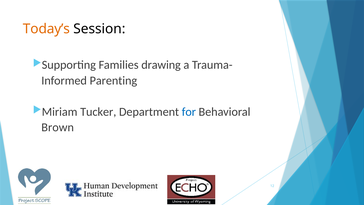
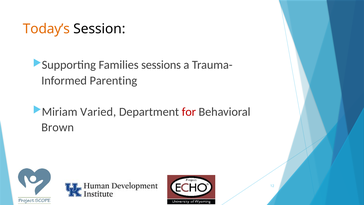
drawing: drawing -> sessions (161, 65)
Tucker: Tucker -> Varied (98, 112)
for colour: blue -> red (189, 112)
